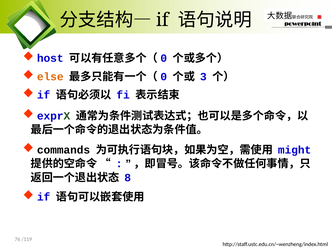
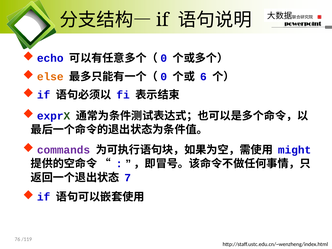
host: host -> echo (50, 58)
3: 3 -> 6 (203, 77)
commands colour: black -> purple (64, 150)
8: 8 -> 7 (128, 178)
